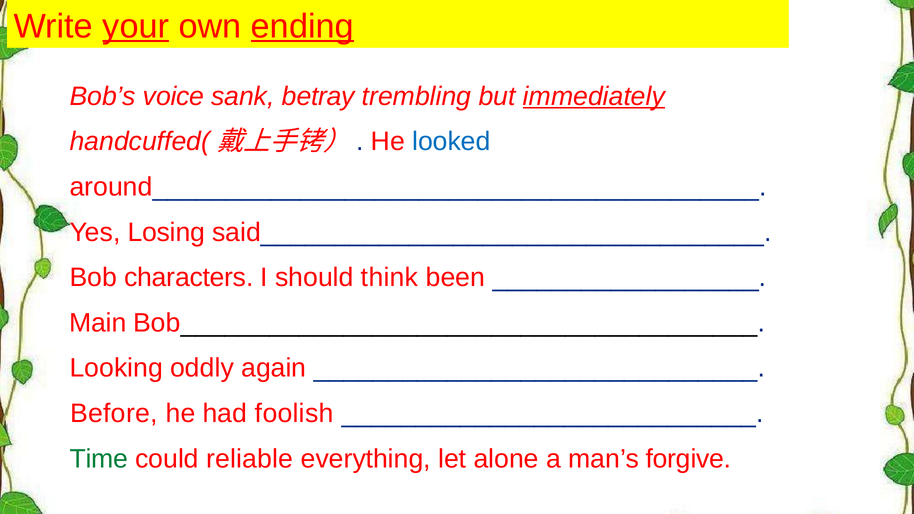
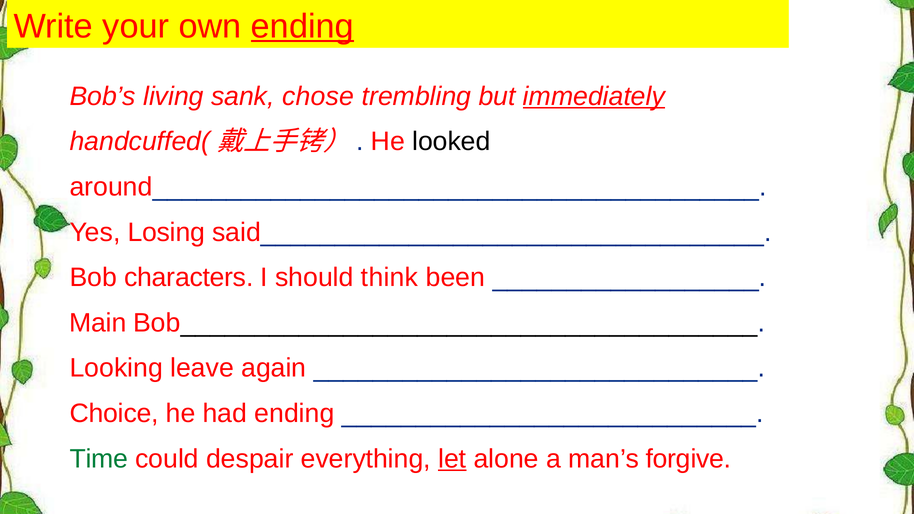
your underline: present -> none (136, 26)
voice: voice -> living (173, 96)
betray: betray -> chose (318, 96)
looked colour: blue -> black (451, 142)
oddly: oddly -> leave (202, 368)
Before: Before -> Choice (114, 414)
had foolish: foolish -> ending (294, 414)
reliable: reliable -> despair (250, 459)
let underline: none -> present (452, 459)
